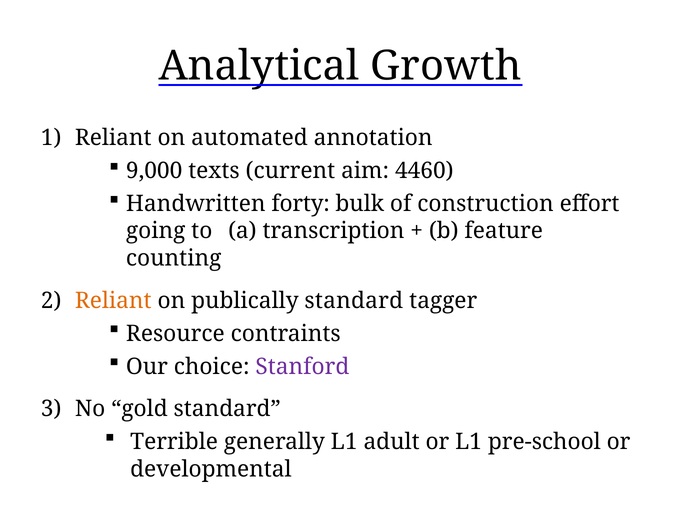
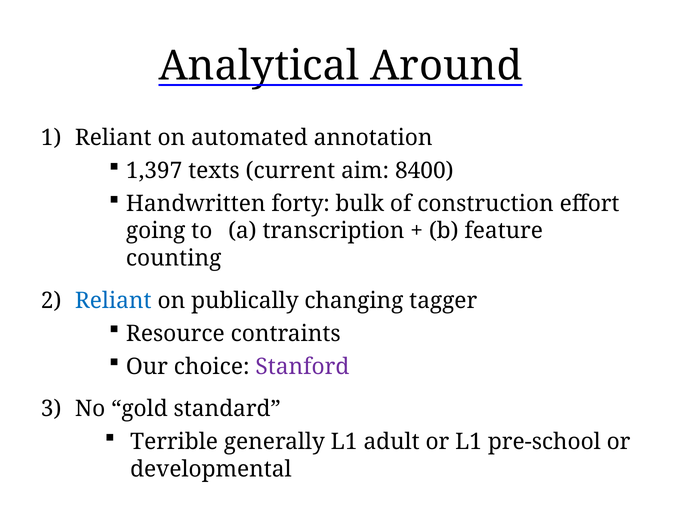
Growth: Growth -> Around (446, 66)
9,000: 9,000 -> 1,397 (154, 171)
4460: 4460 -> 8400 (424, 171)
Reliant colour: orange -> blue (113, 300)
publically standard: standard -> changing (354, 300)
